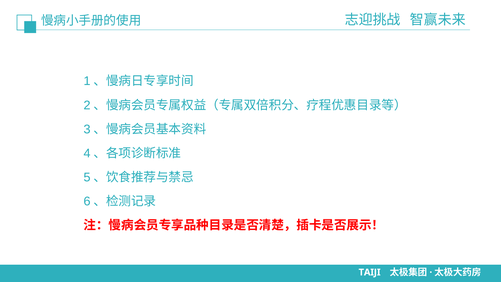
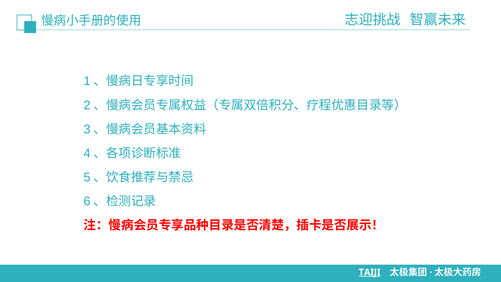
TAIJI underline: none -> present (370, 272)
